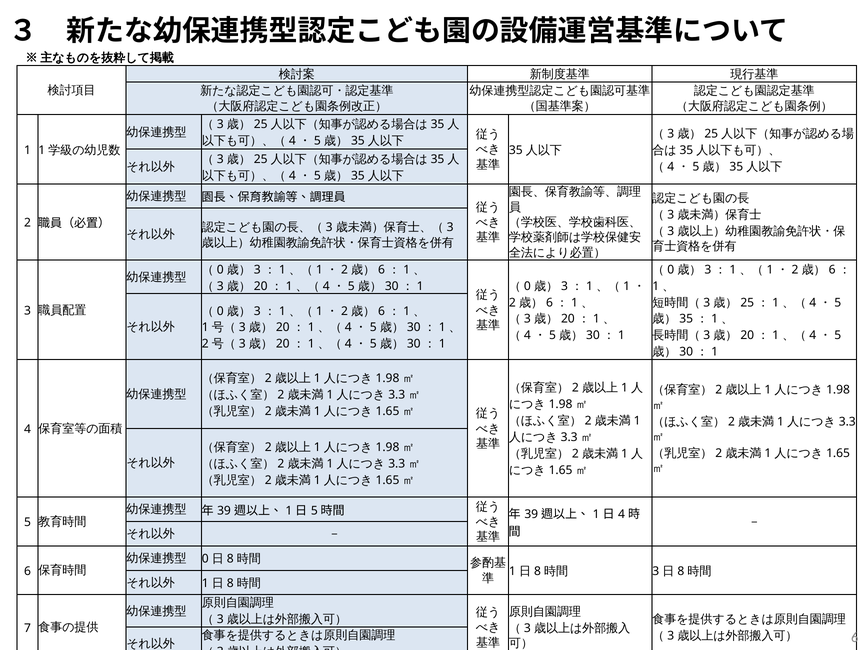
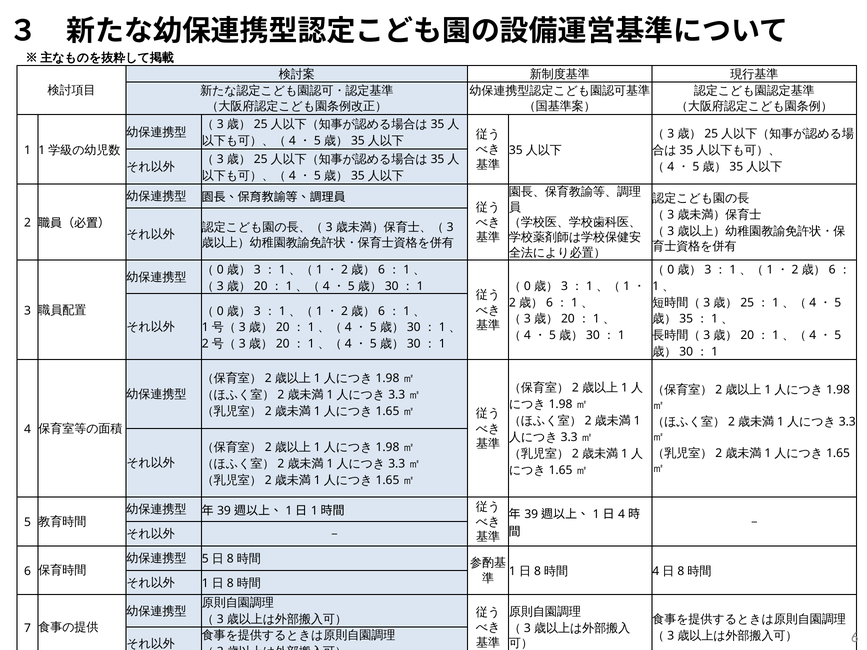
5: 5 -> 1 (314, 511)
0: 0 -> 5 (205, 559)
3: 3 -> 4 (656, 571)
